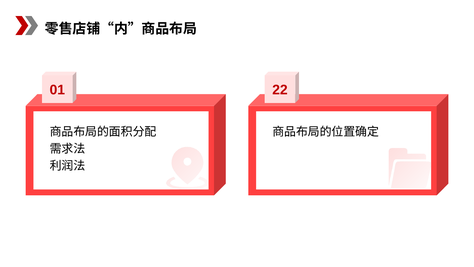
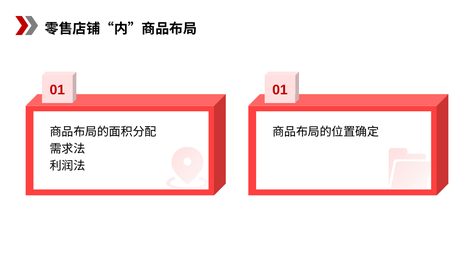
01 22: 22 -> 01 (280, 90)
